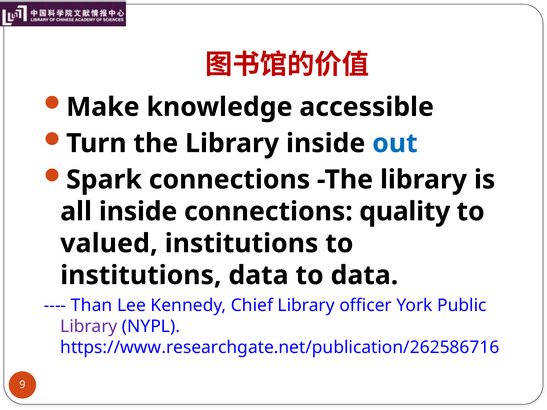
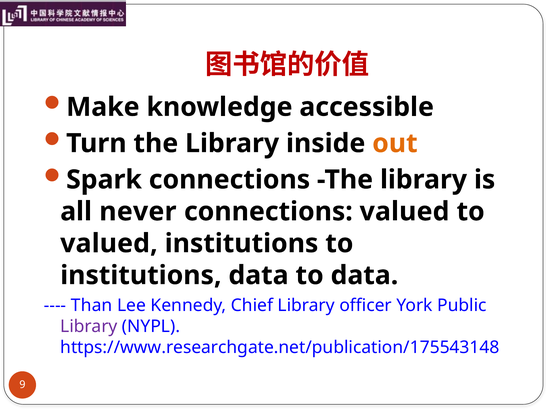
out colour: blue -> orange (395, 143)
all inside: inside -> never (138, 212)
connections quality: quality -> valued (405, 212)
https://www.researchgate.net/publication/262586716: https://www.researchgate.net/publication/262586716 -> https://www.researchgate.net/publication/175543148 (280, 348)
